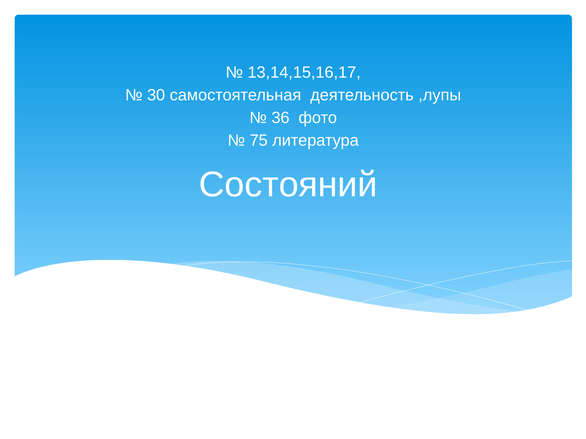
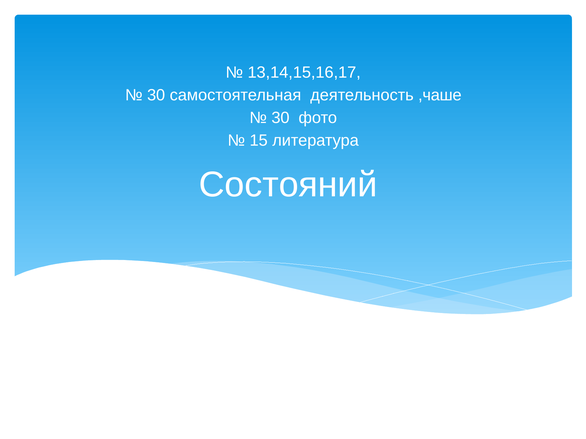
,лупы: ,лупы -> ,чаше (440, 95)
36: 36 -> 30 (280, 118)
75: 75 -> 15 (259, 141)
